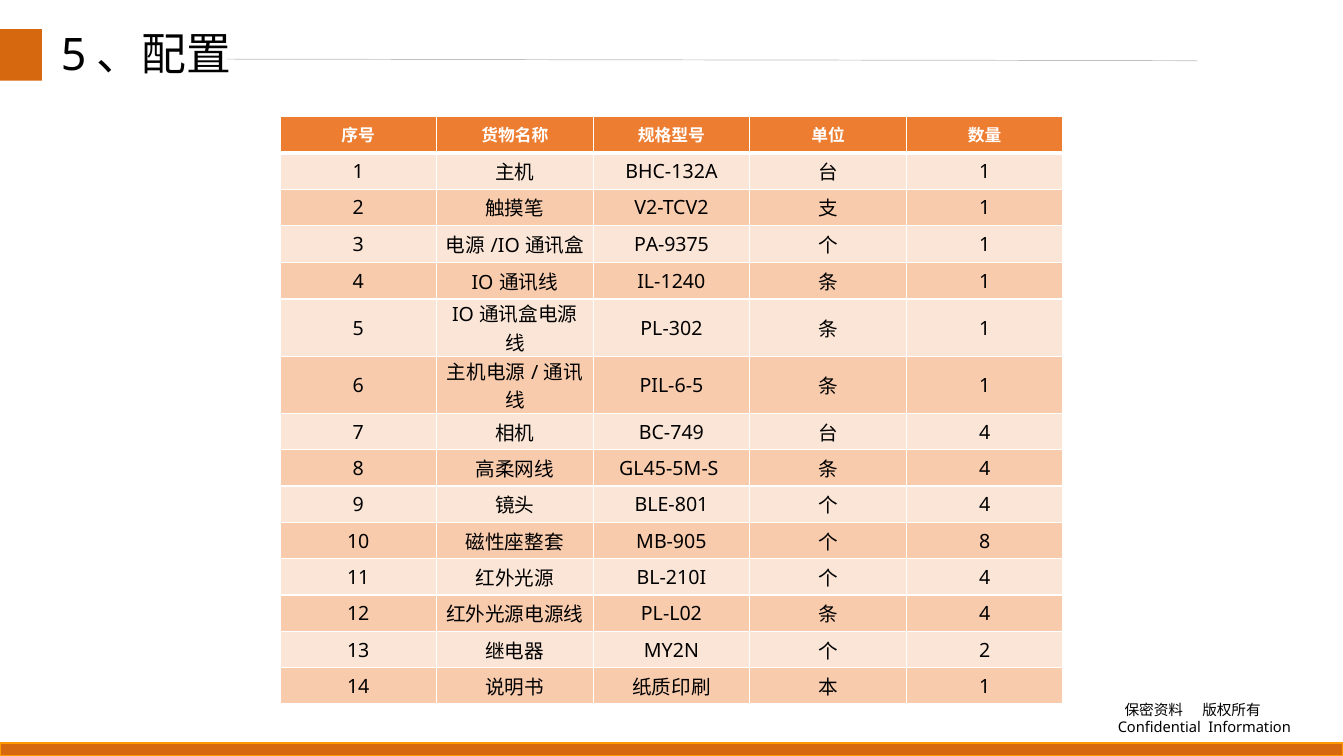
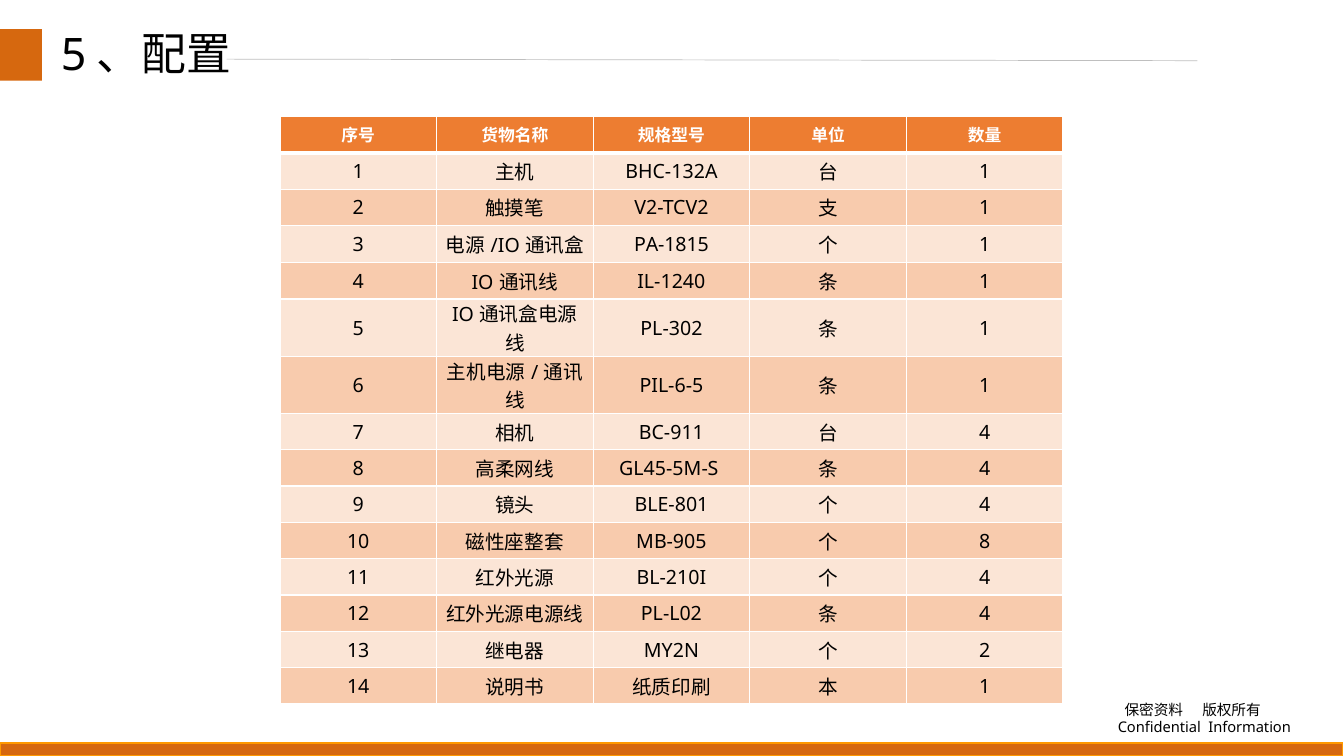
PA-9375: PA-9375 -> PA-1815 (671, 245)
BC-749: BC-749 -> BC-911 (671, 432)
